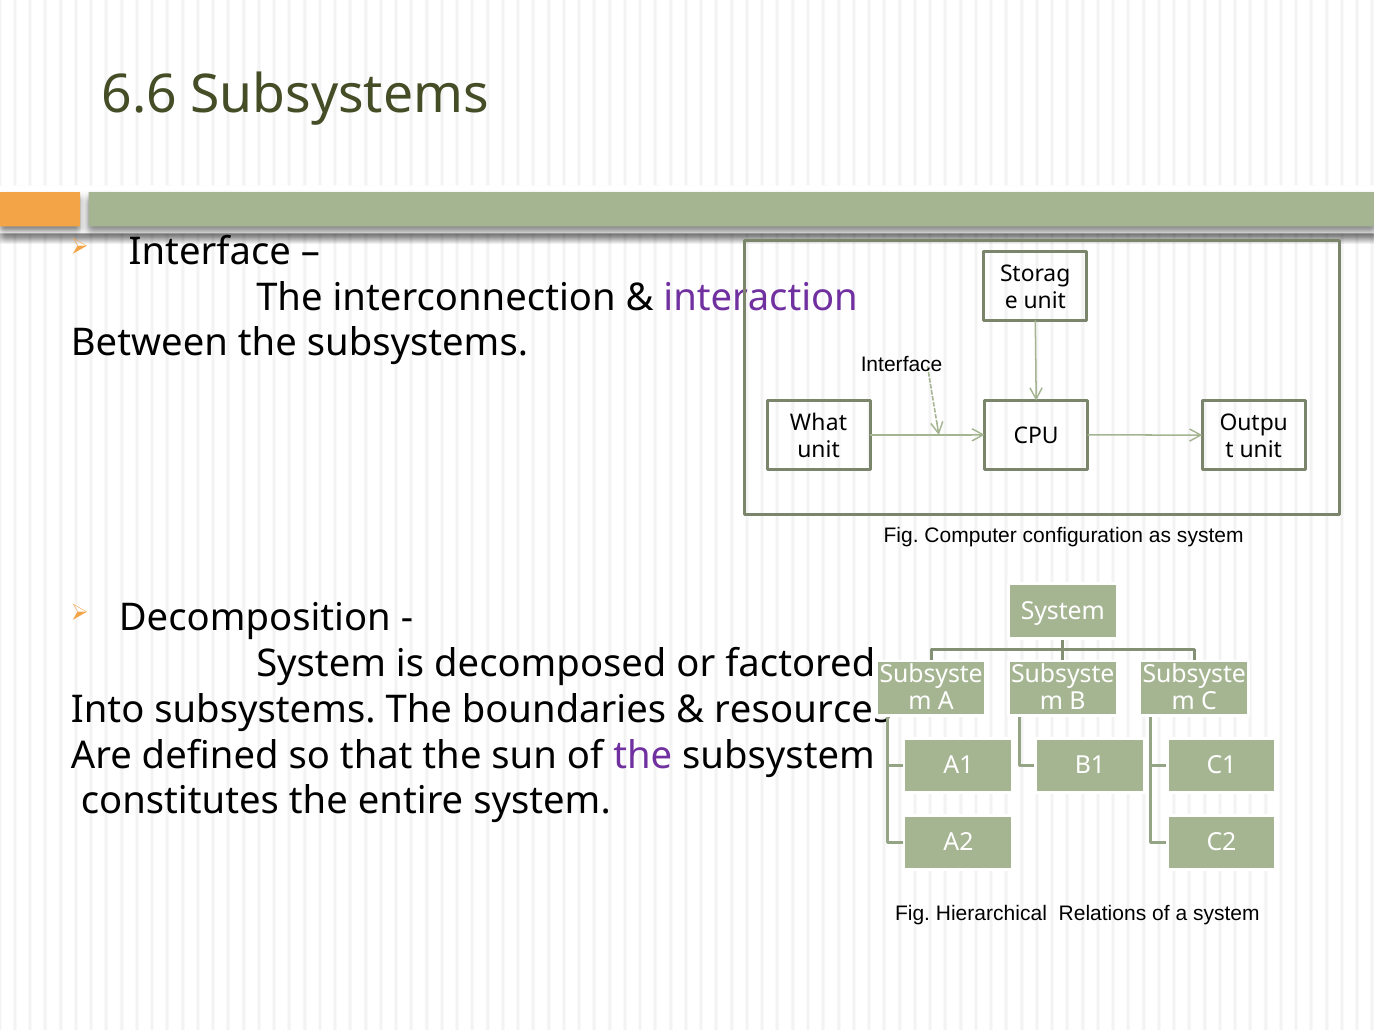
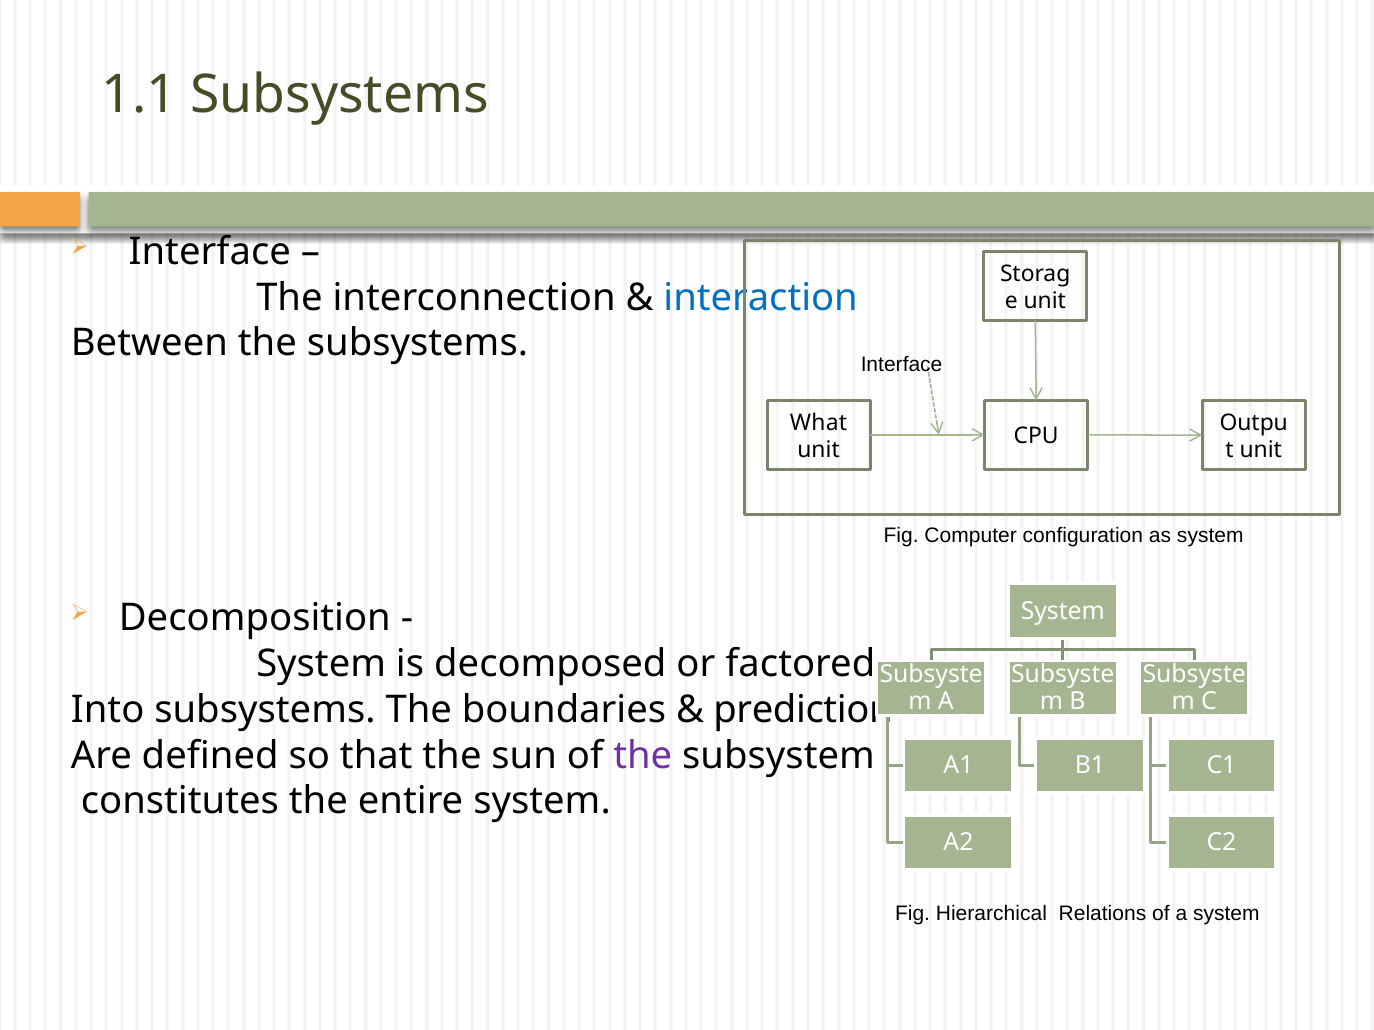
6.6: 6.6 -> 1.1 (139, 95)
interaction colour: purple -> blue (761, 298)
resources: resources -> prediction (803, 710)
